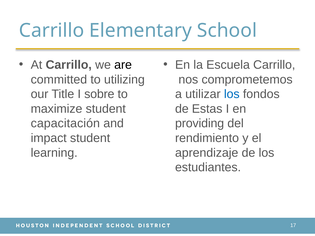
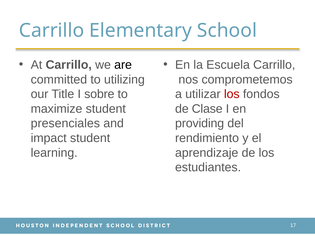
los colour: blue -> red (232, 94)
Estas: Estas -> Clase (207, 109)
capacitación: capacitación -> presenciales (65, 124)
